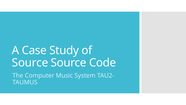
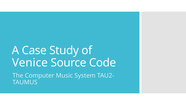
Source: Source -> Venice (30, 63)
